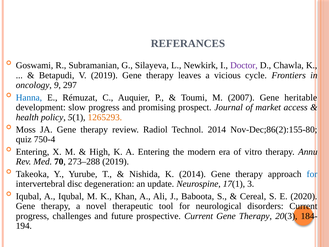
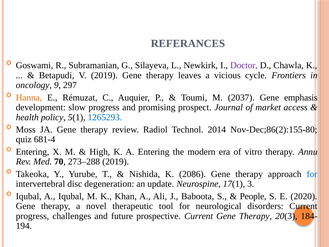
Hanna colour: blue -> orange (29, 97)
2007: 2007 -> 2037 (241, 97)
heritable: heritable -> emphasis (301, 97)
1265293 colour: orange -> blue (105, 117)
750-4: 750-4 -> 681-4 (45, 139)
K 2014: 2014 -> 2086 (192, 174)
Cereal: Cereal -> People (253, 196)
